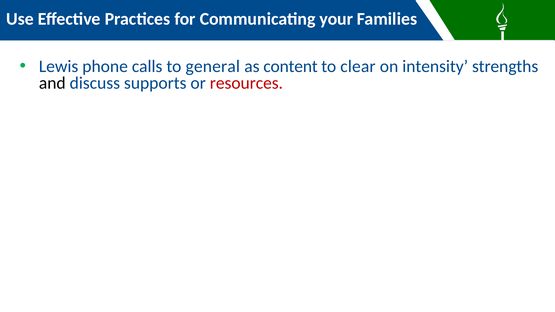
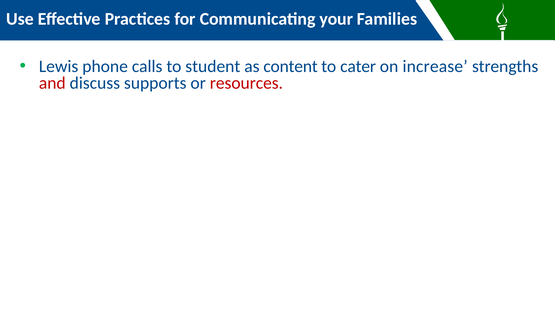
general: general -> student (213, 66)
clear: clear -> cater (358, 66)
intensity: intensity -> increase (435, 66)
and colour: black -> red (52, 83)
